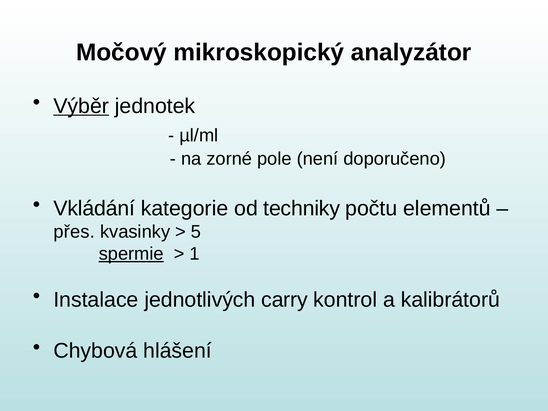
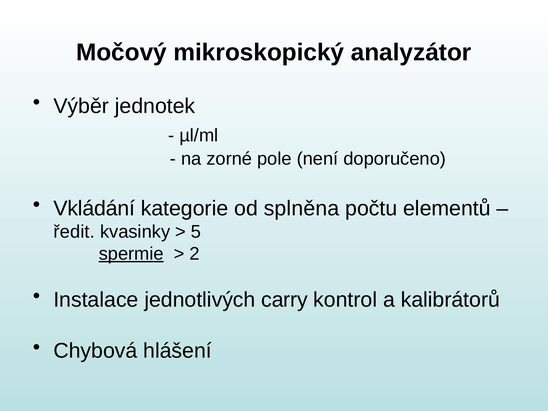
Výběr underline: present -> none (81, 106)
techniky: techniky -> splněna (301, 208)
přes: přes -> ředit (74, 232)
1: 1 -> 2 (195, 254)
